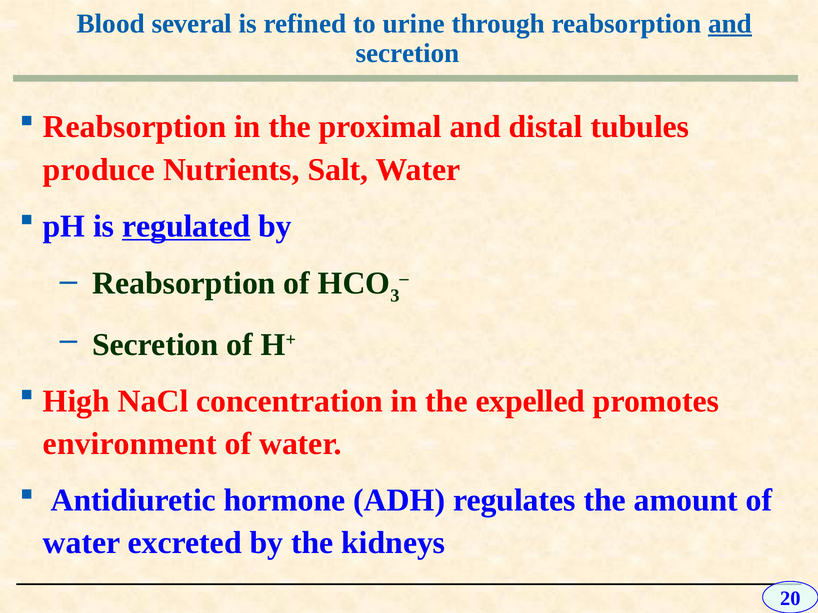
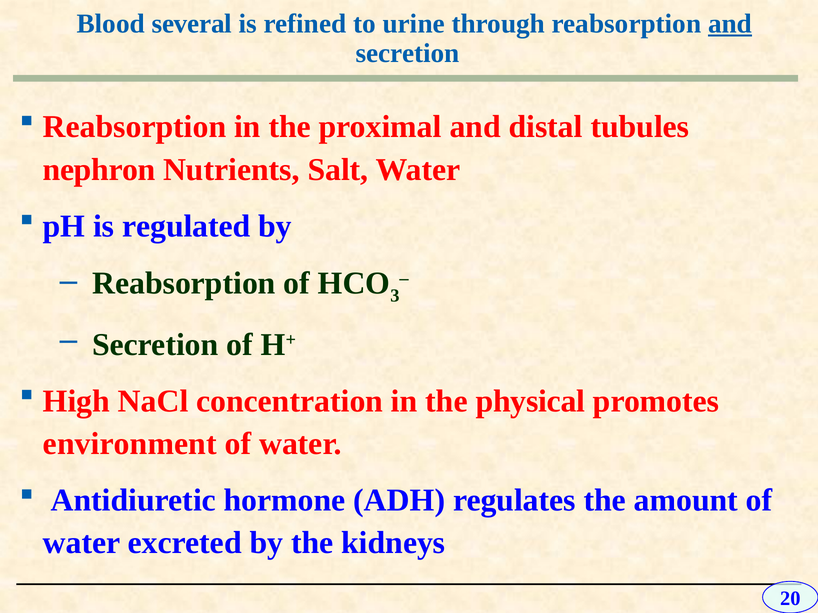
produce: produce -> nephron (99, 170)
regulated underline: present -> none (186, 226)
expelled: expelled -> physical (530, 401)
